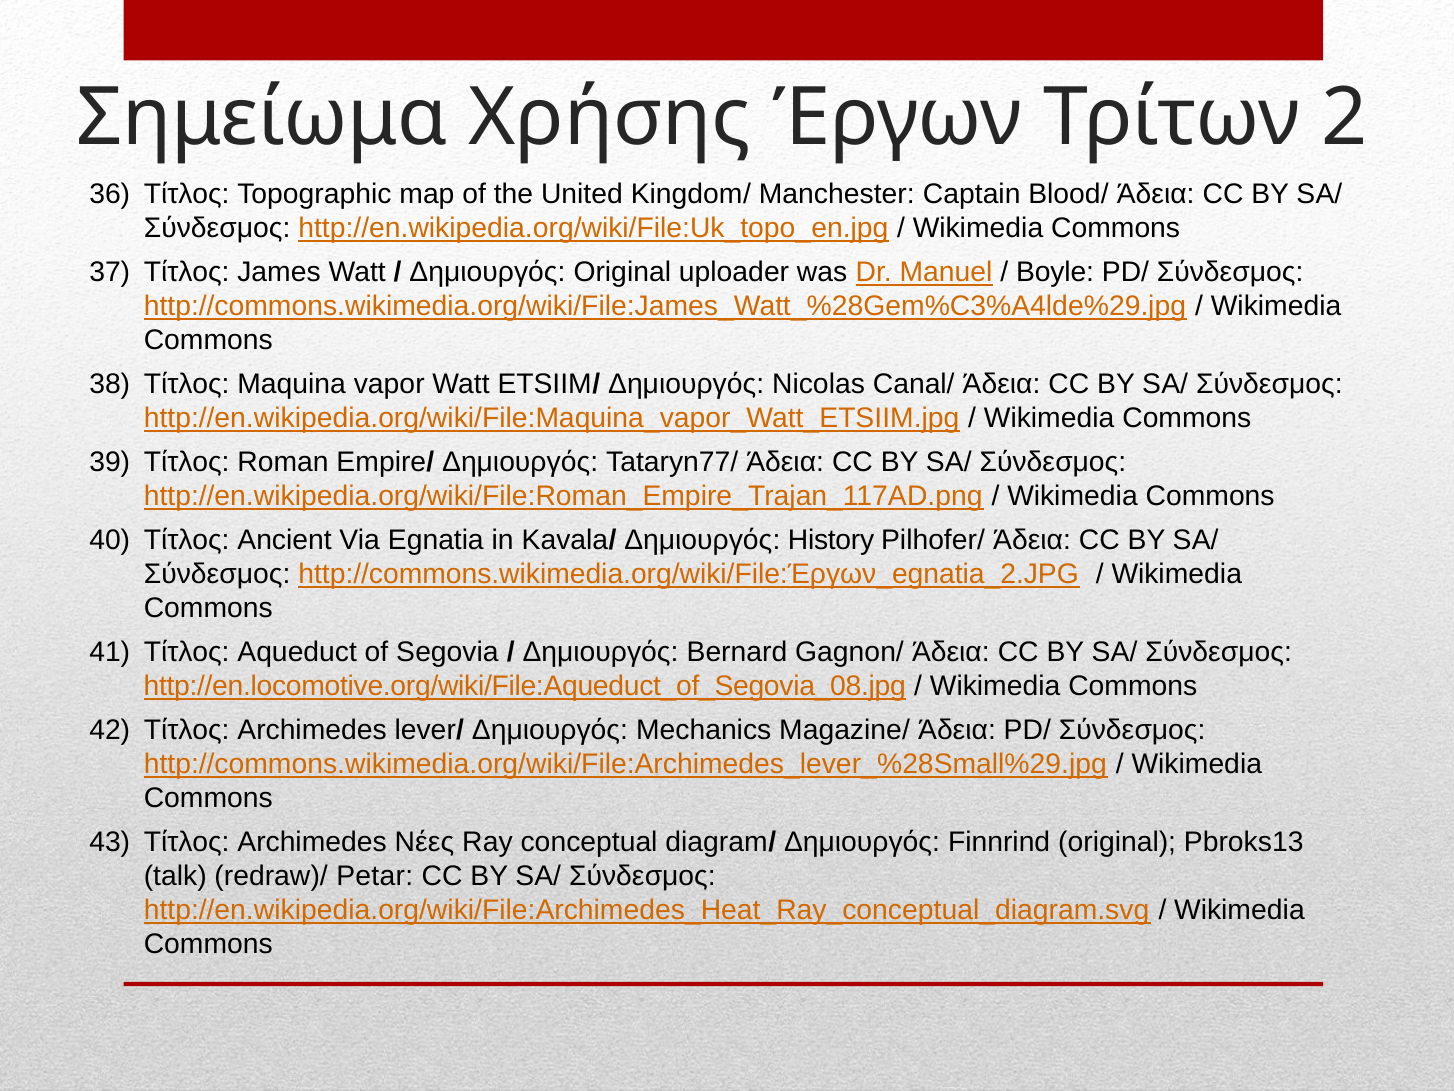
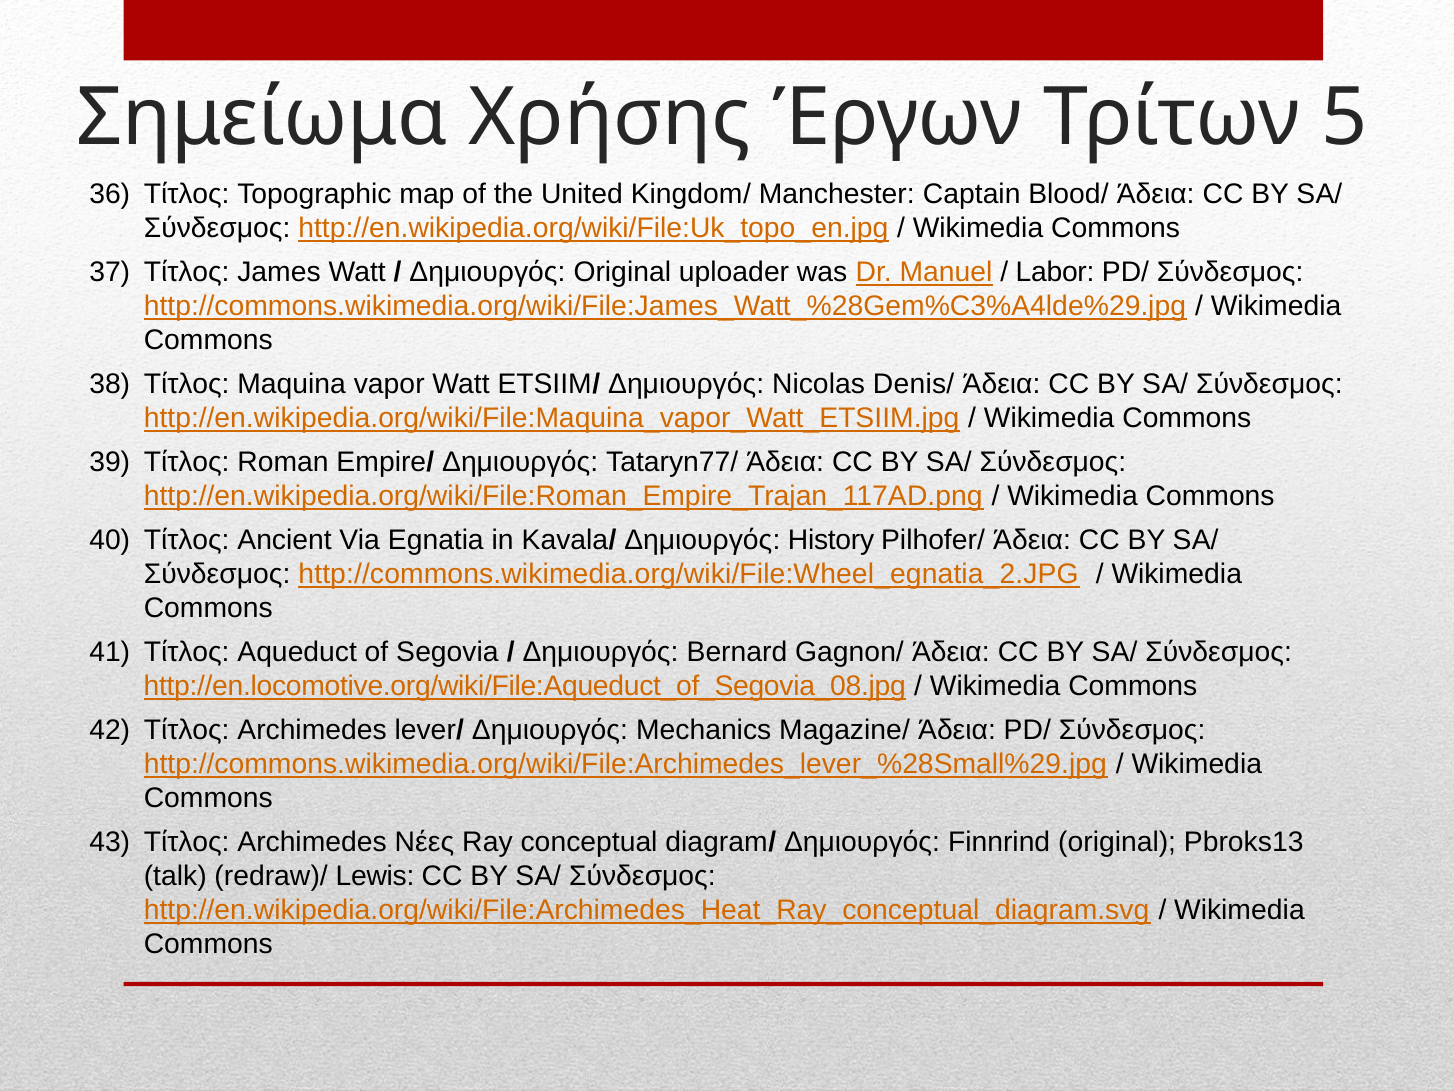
2: 2 -> 5 (1344, 117)
Boyle: Boyle -> Labor (1055, 272)
Canal/: Canal/ -> Denis/ (914, 384)
http://commons.wikimedia.org/wiki/File:Έργων_egnatia_2.JPG: http://commons.wikimedia.org/wiki/File:Έργων_egnatia_2.JPG -> http://commons.wikimedia.org/wiki/File:Wheel_egnatia_2.JPG (689, 574)
Petar: Petar -> Lewis (375, 876)
